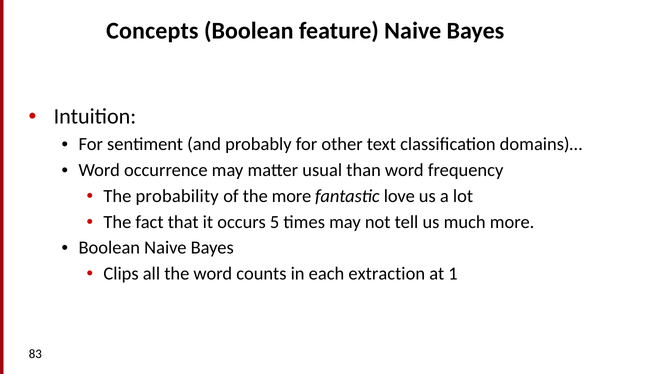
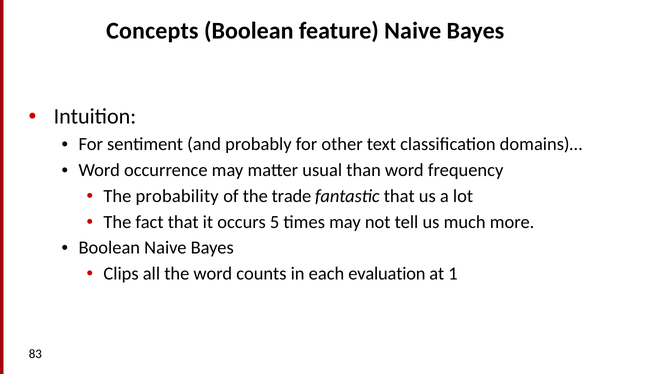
the more: more -> trade (291, 196)
fantastic love: love -> that (399, 196)
extraction: extraction -> evaluation (387, 273)
